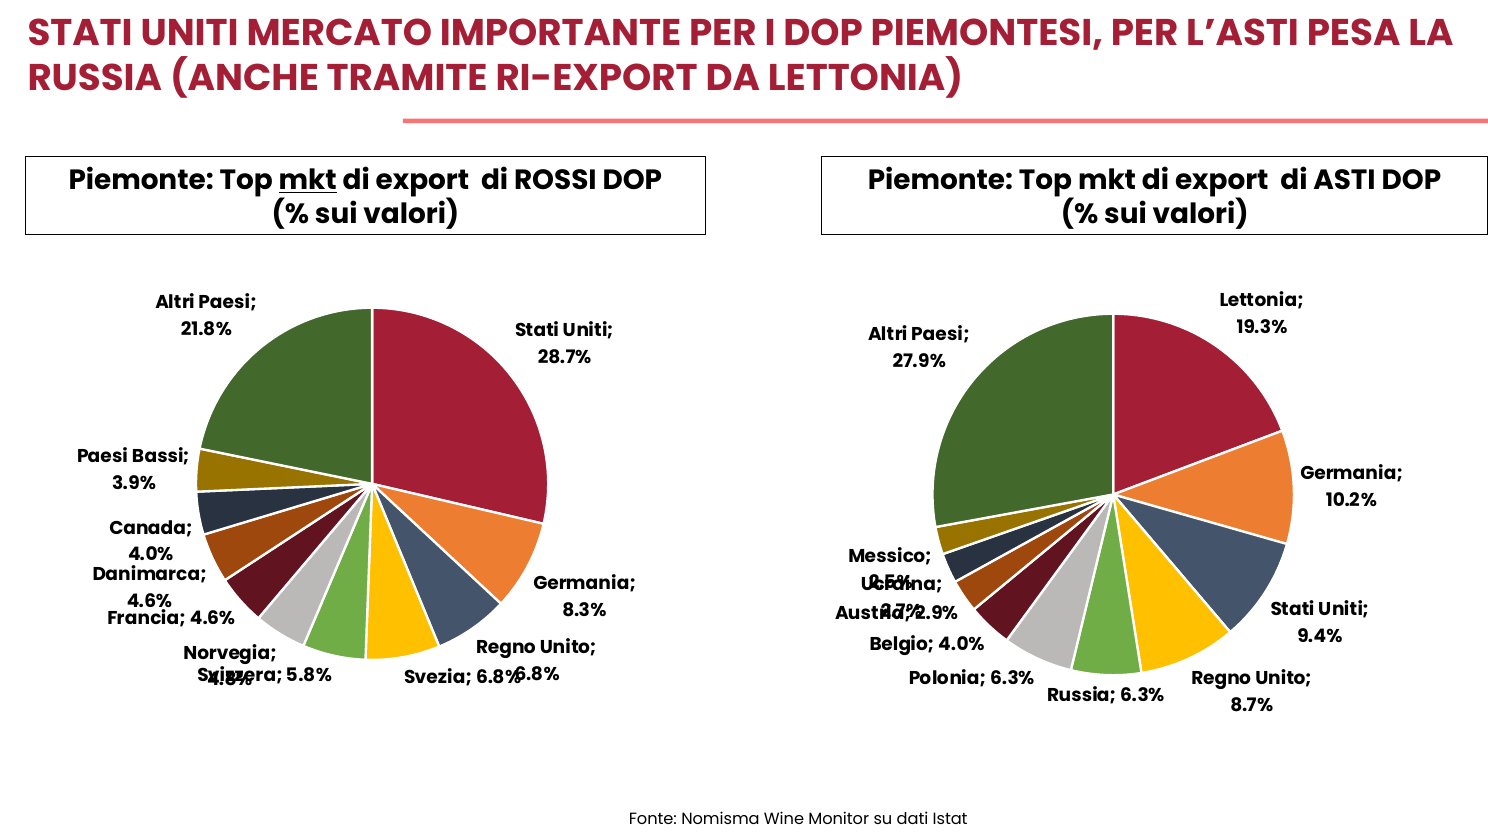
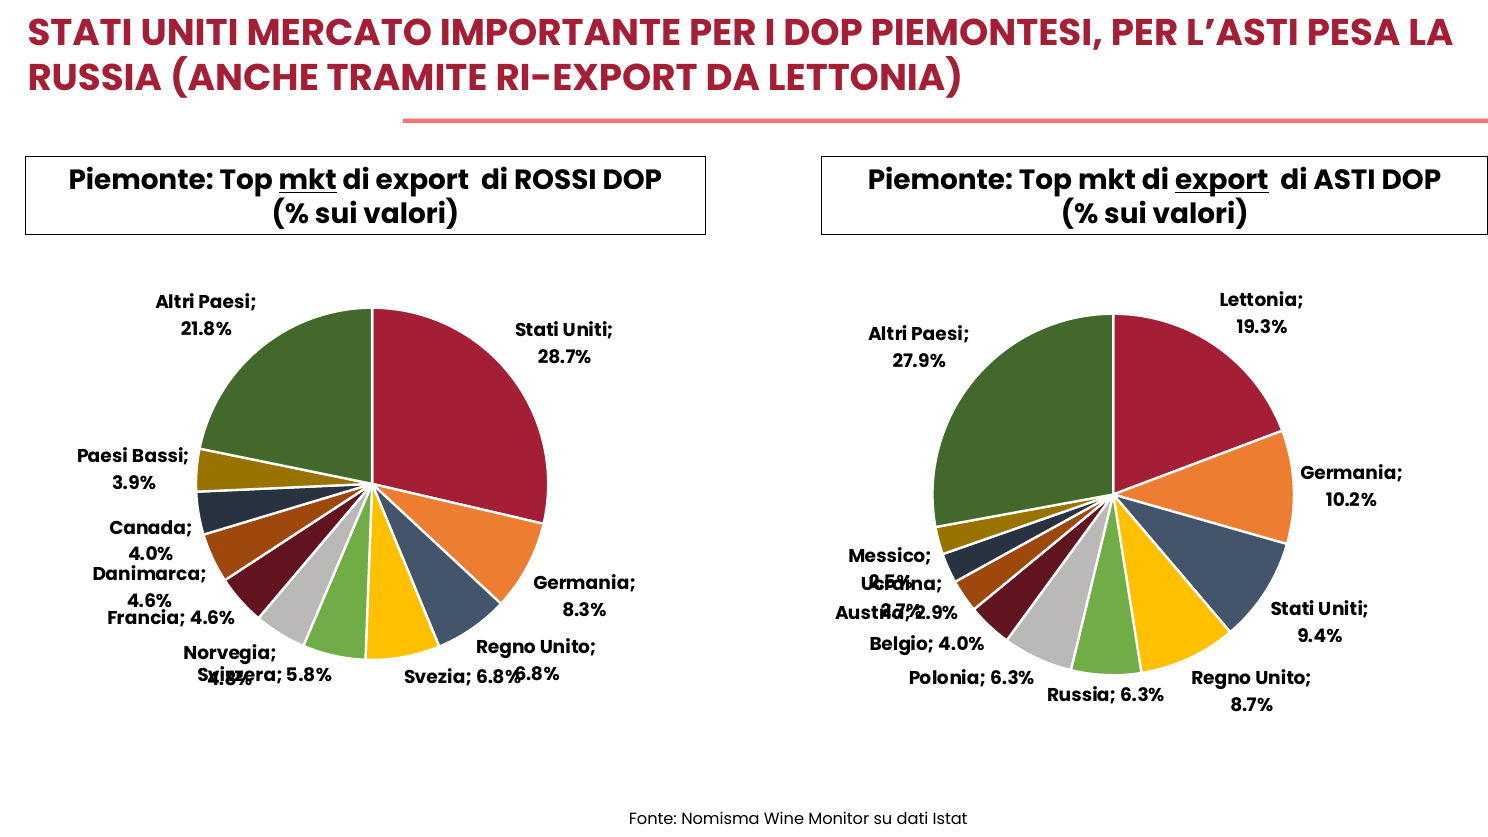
export underline: none -> present (1222, 181)
